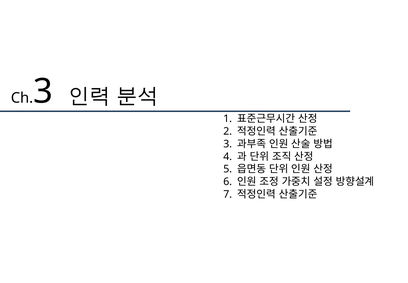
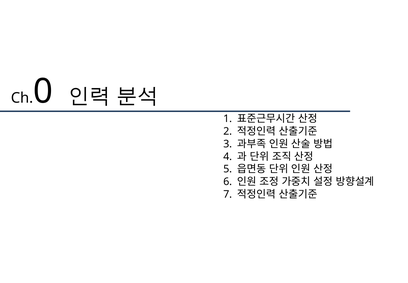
3: 3 -> 0 (43, 91)
